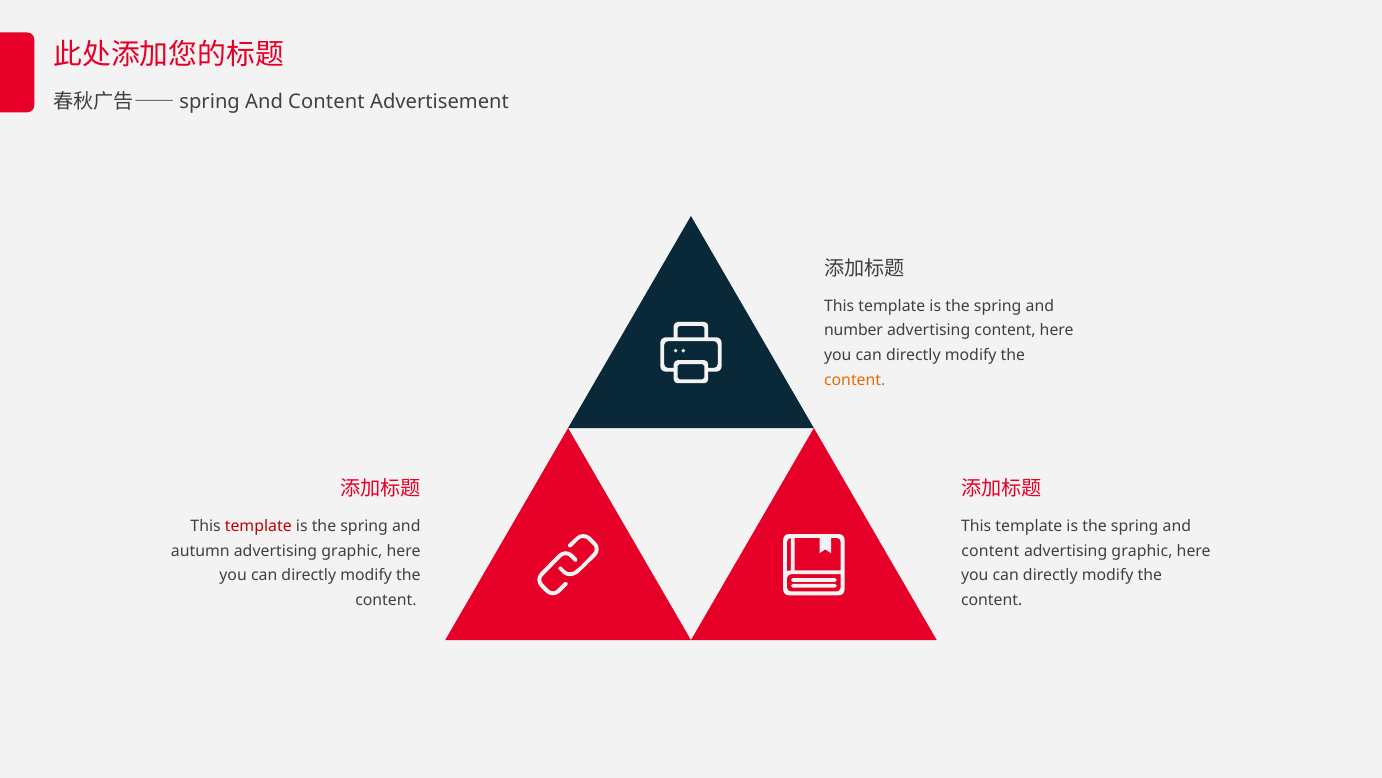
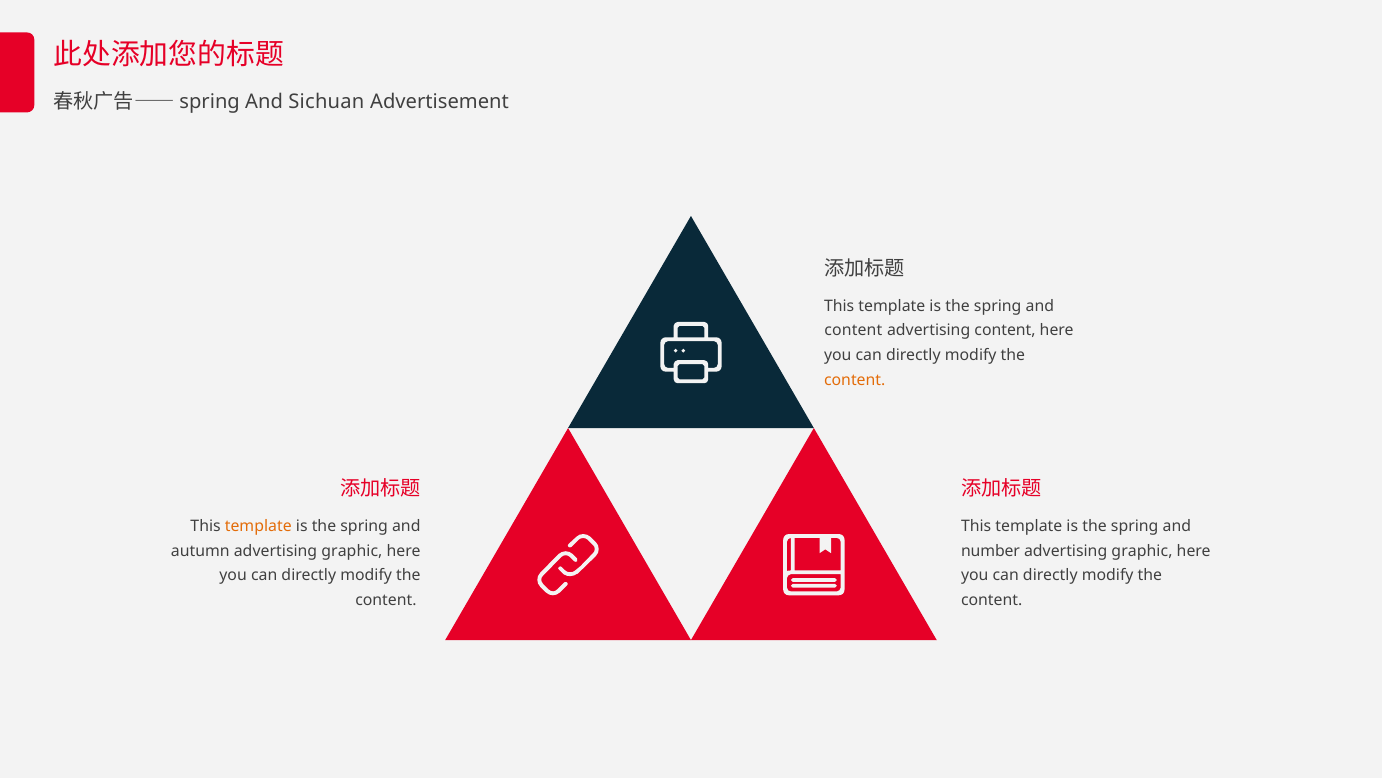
Content: Content -> Sichuan (326, 101)
number: number -> content (853, 330)
template colour: red -> orange (258, 526)
content: content -> number (990, 550)
